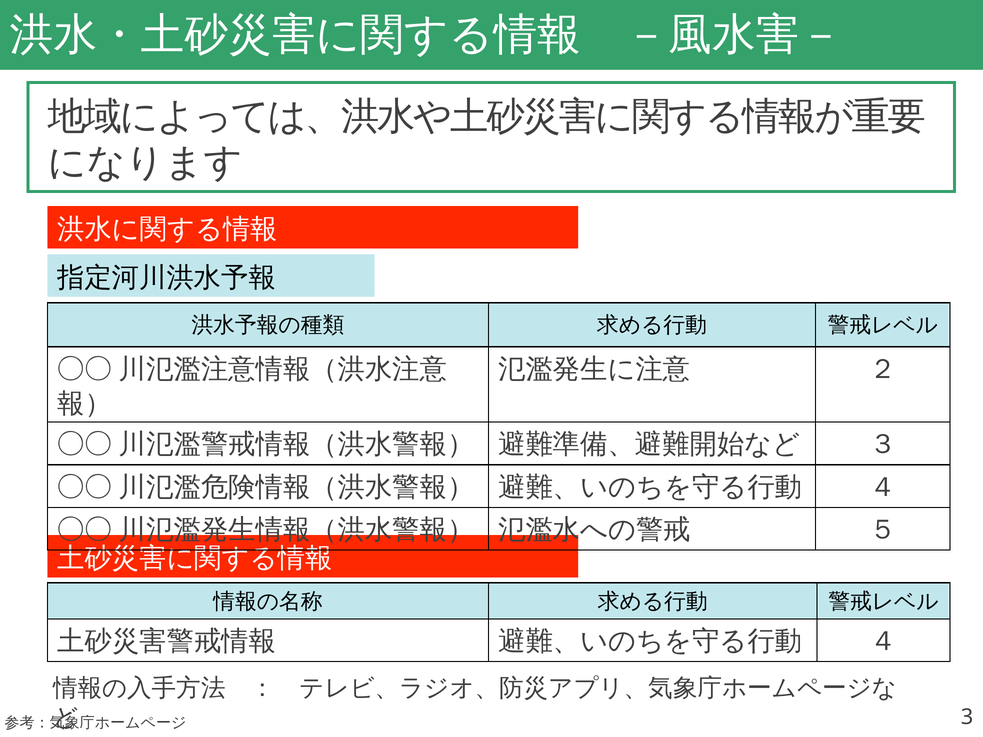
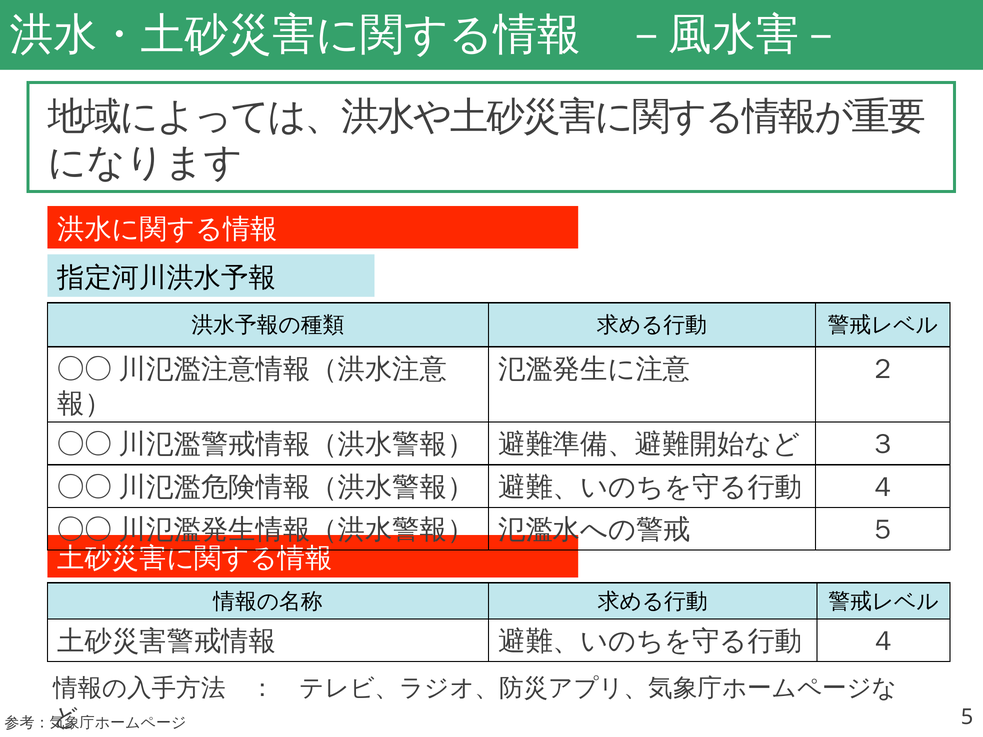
3: 3 -> 5 (967, 717)
